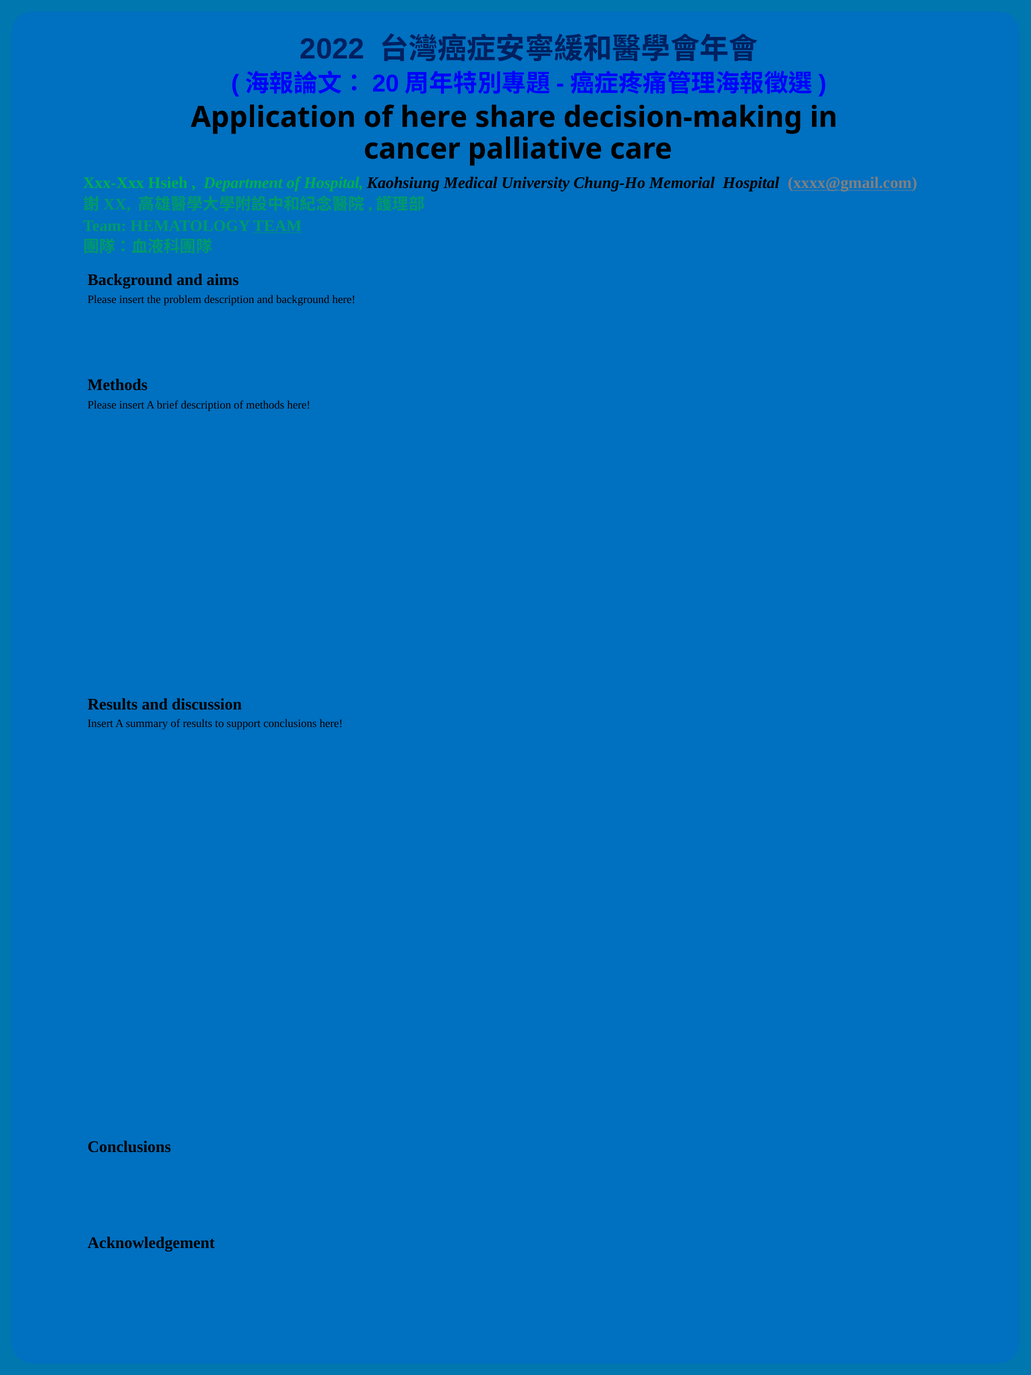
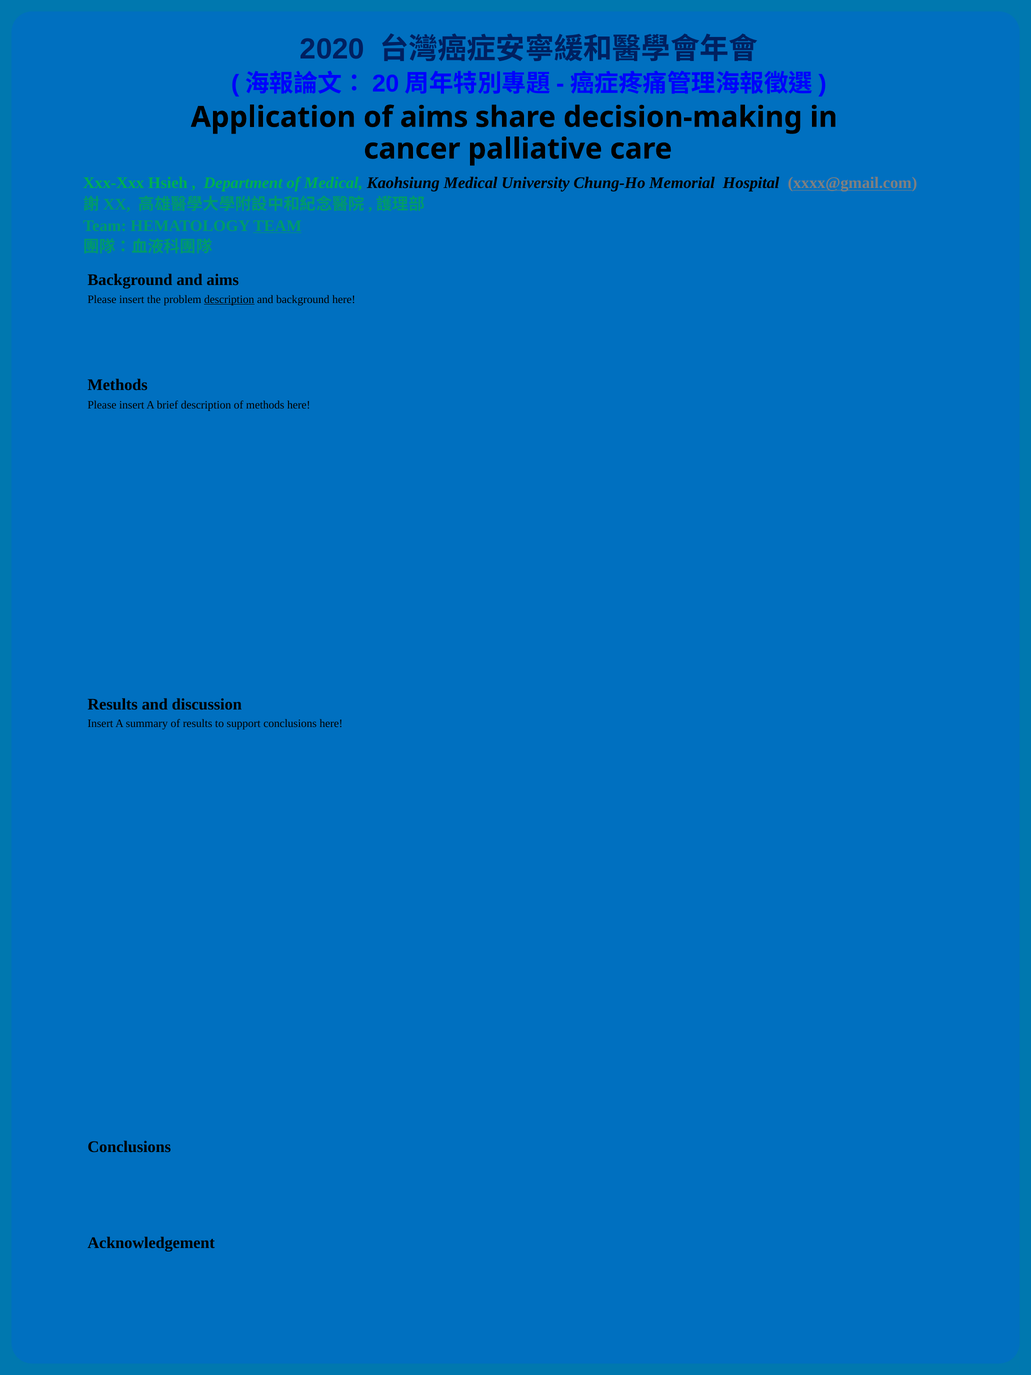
2022: 2022 -> 2020 (332, 49)
of here: here -> aims (434, 117)
of Hospital: Hospital -> Medical (333, 183)
description underline: none -> present (229, 299)
